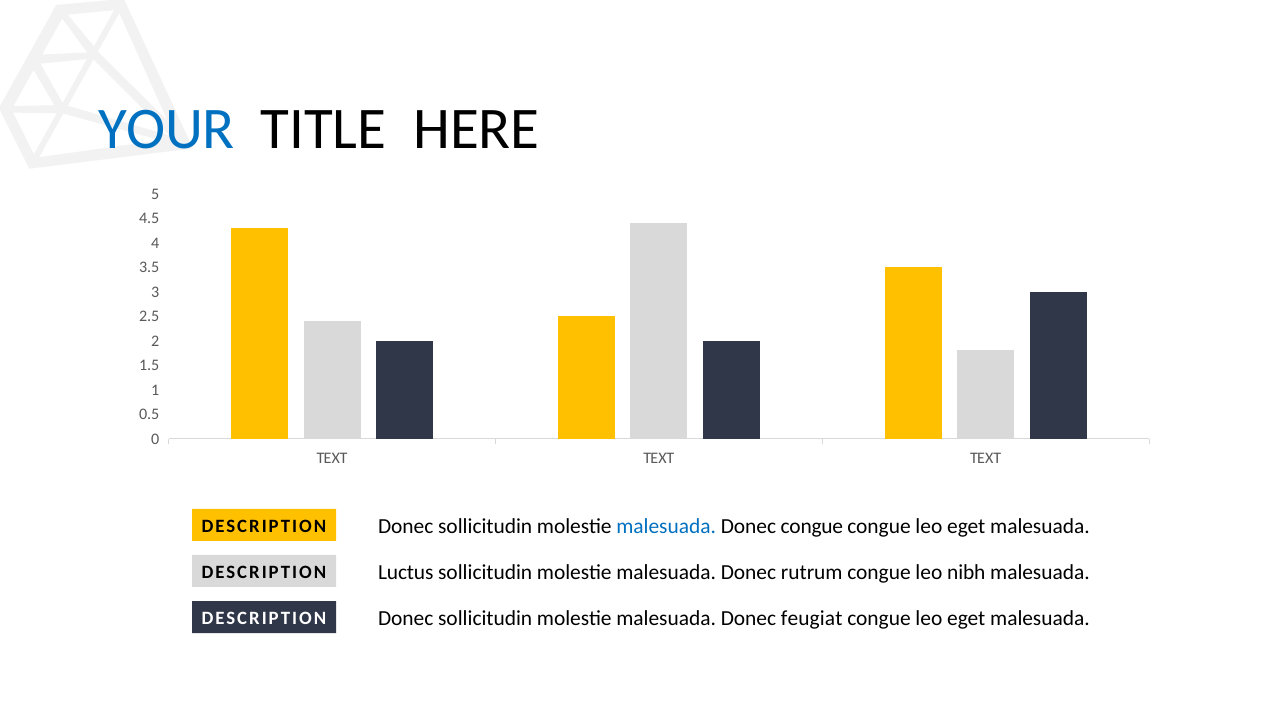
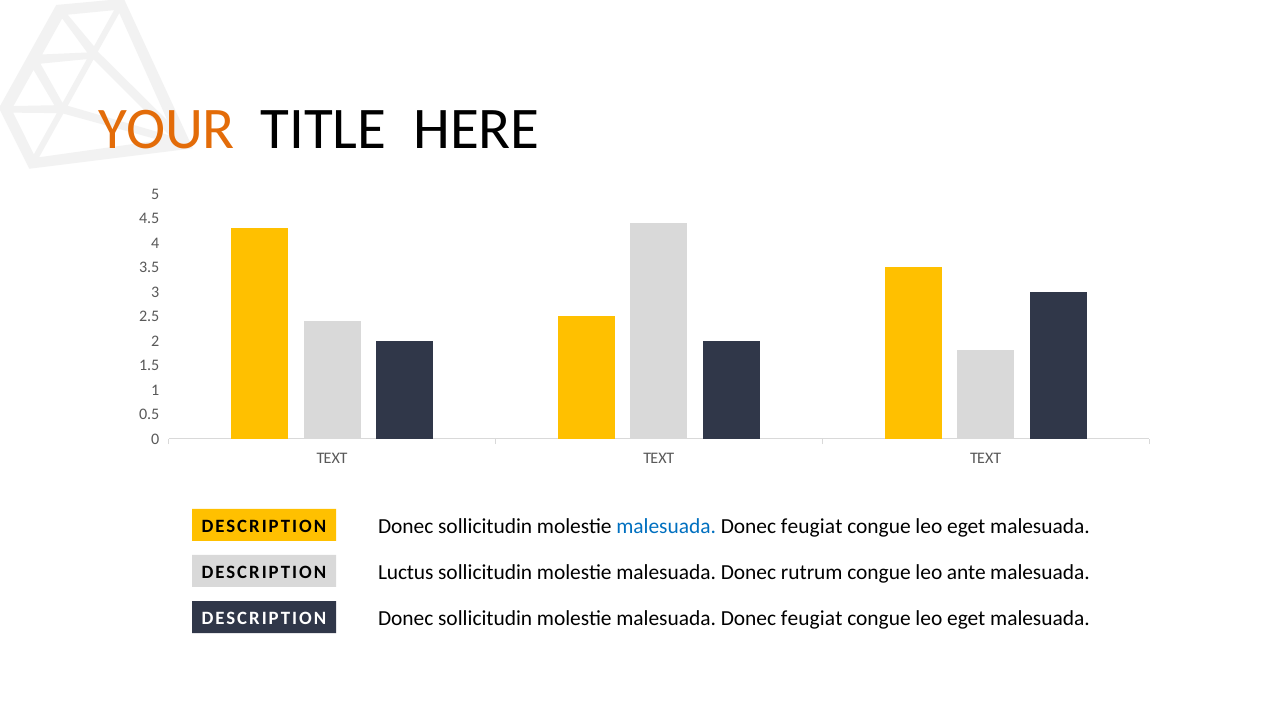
YOUR colour: blue -> orange (166, 129)
congue: congue -> feugiat (812, 527)
nibh: nibh -> ante (966, 573)
